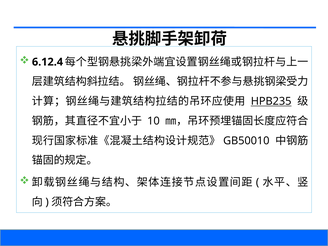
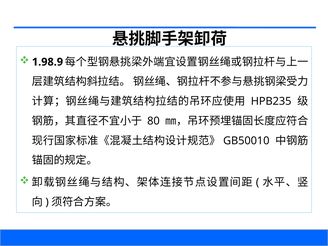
6.12.4: 6.12.4 -> 1.98.9 (47, 62)
HPB235 underline: present -> none (271, 101)
10: 10 -> 80 (153, 121)
